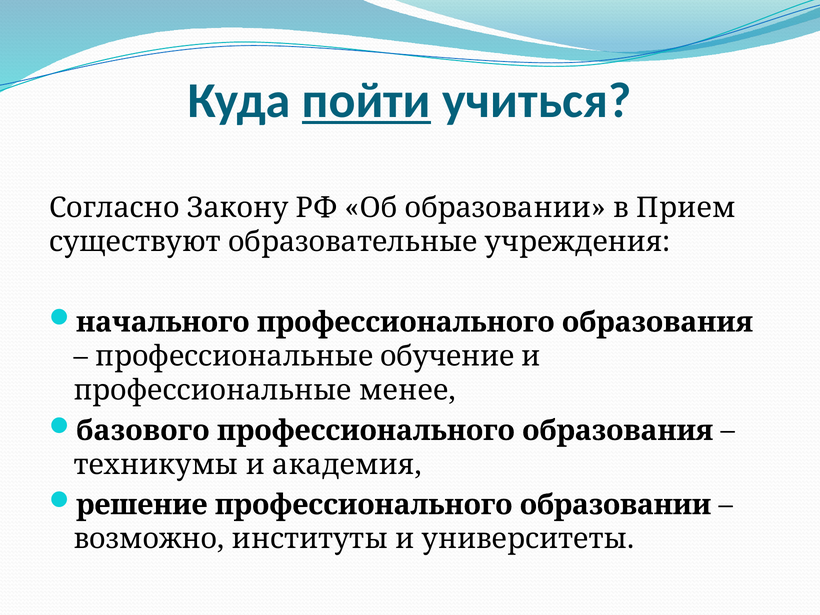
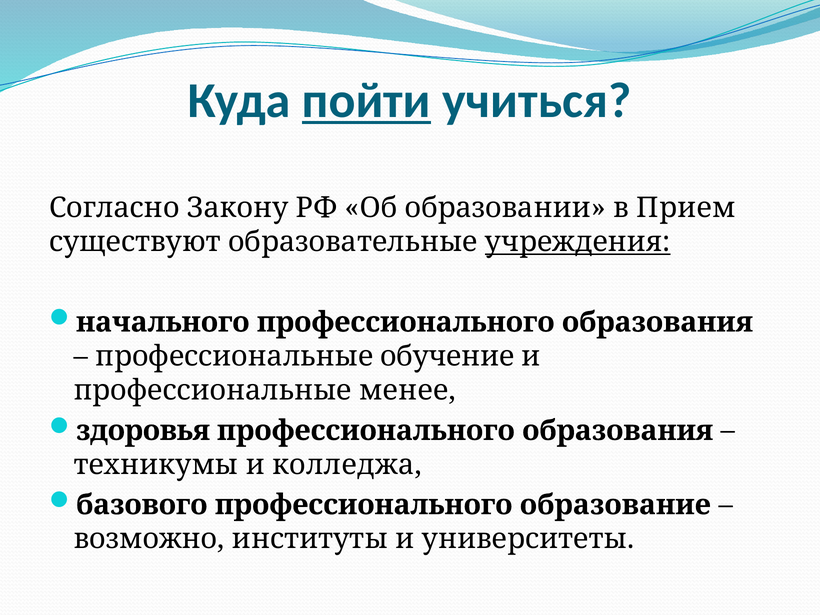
учреждения underline: none -> present (578, 242)
базового: базового -> здоровья (143, 431)
академия: академия -> колледжа (347, 465)
решение: решение -> базового (142, 505)
профессионального образовании: образовании -> образование (615, 505)
